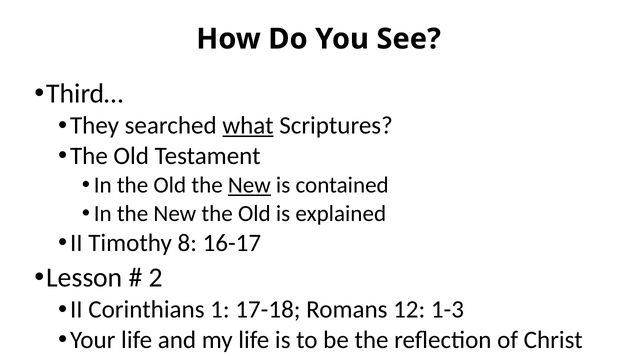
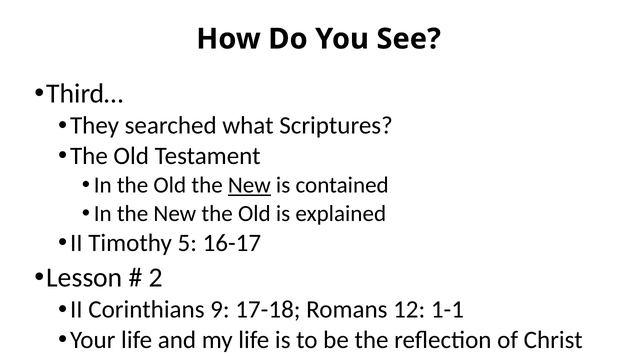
what underline: present -> none (248, 126)
8: 8 -> 5 (187, 243)
1: 1 -> 9 (220, 310)
1-3: 1-3 -> 1-1 (447, 310)
